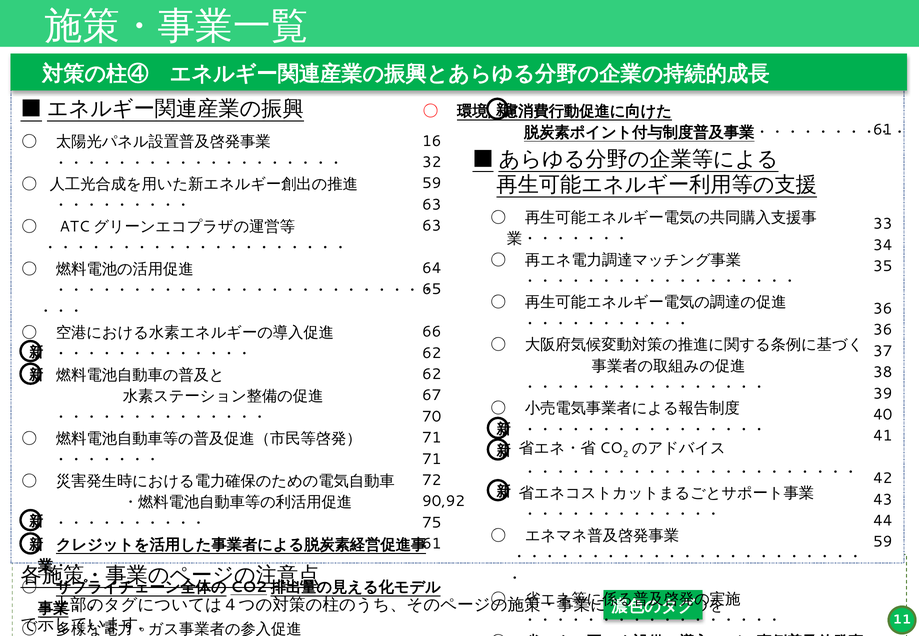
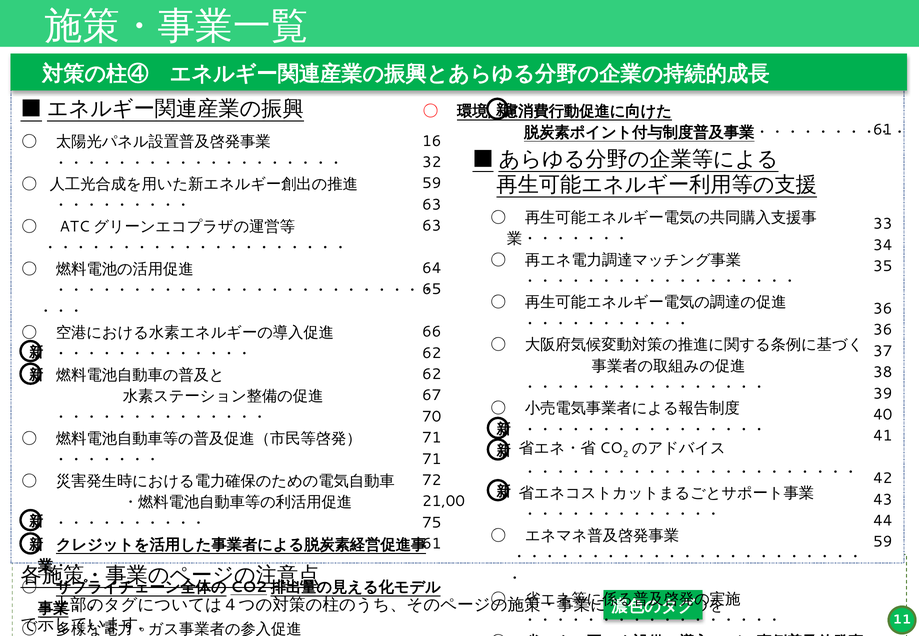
90,92: 90,92 -> 21,00 (444, 502)
